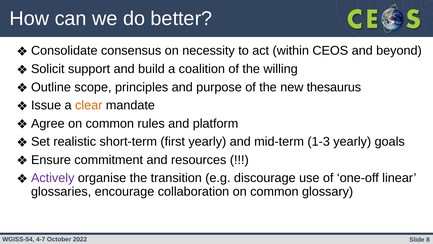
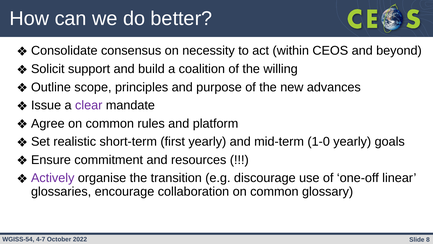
thesaurus: thesaurus -> advances (334, 87)
clear colour: orange -> purple (89, 105)
1-3: 1-3 -> 1-0 (319, 142)
